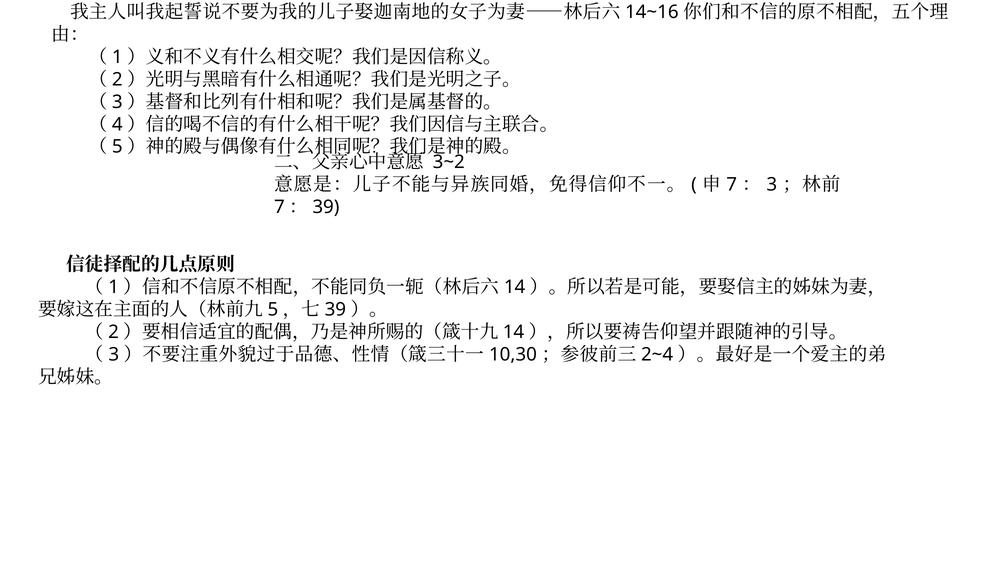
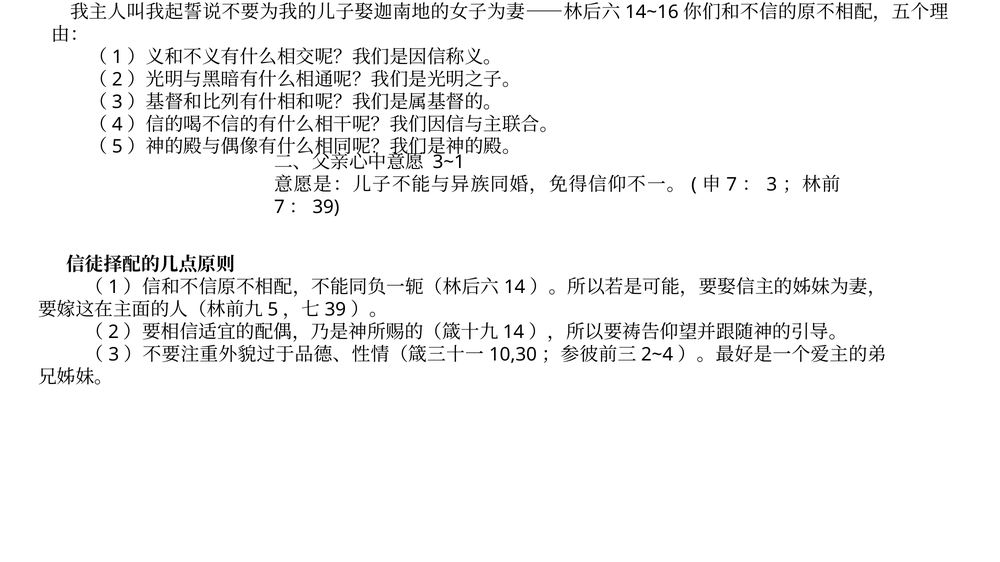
3~2: 3~2 -> 3~1 (449, 162)
